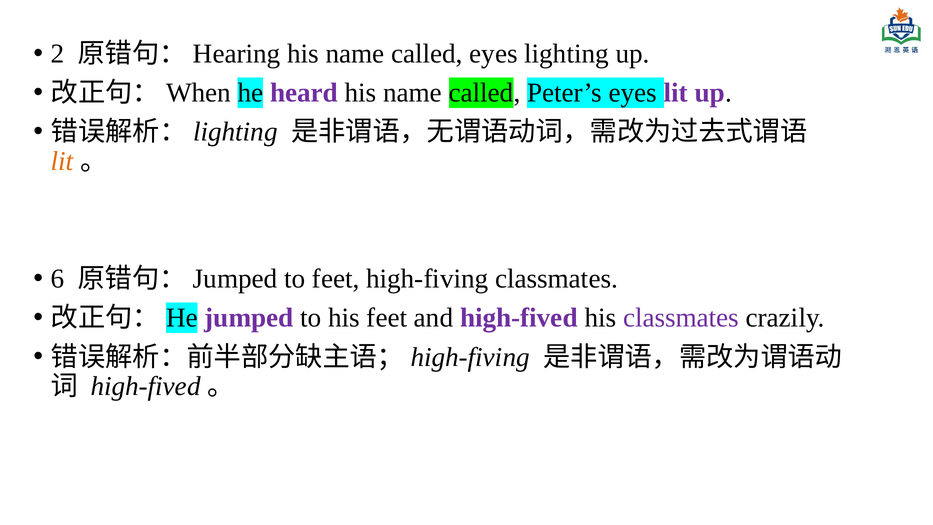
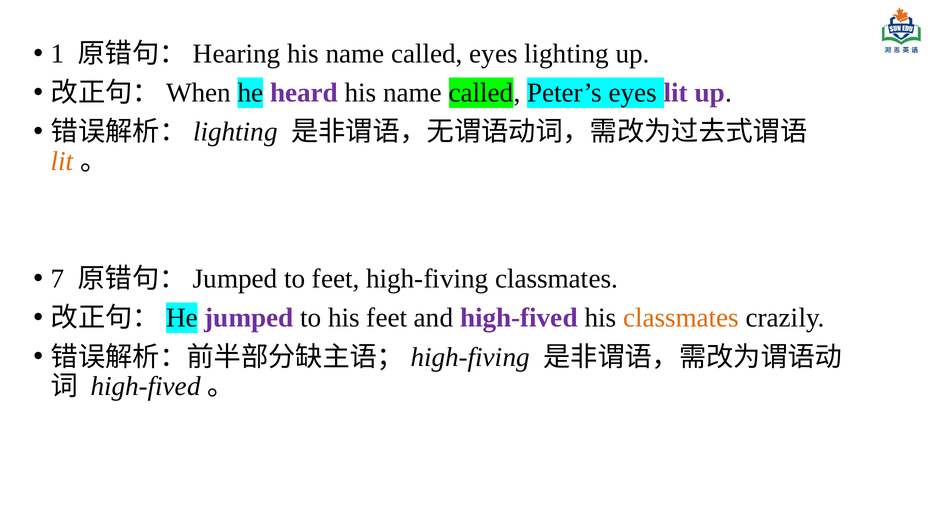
2: 2 -> 1 (58, 54)
6: 6 -> 7 (58, 279)
classmates colour: purple -> orange (681, 318)
